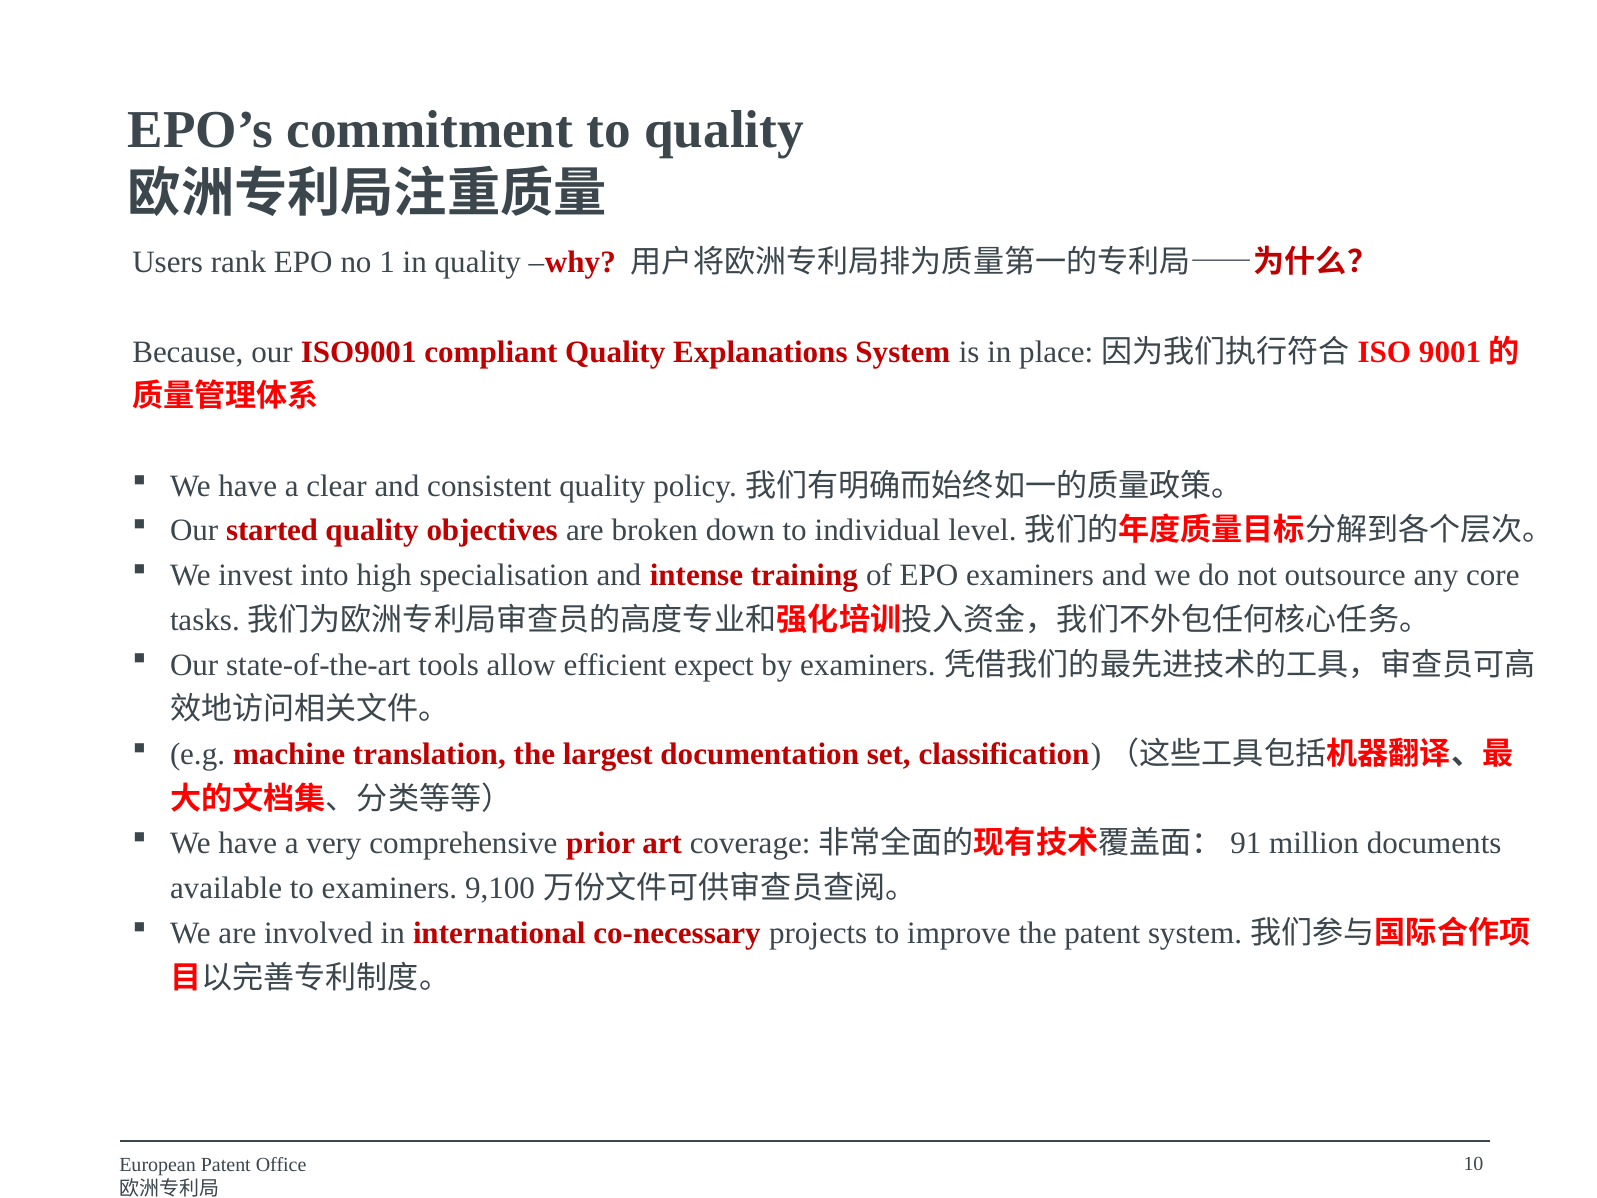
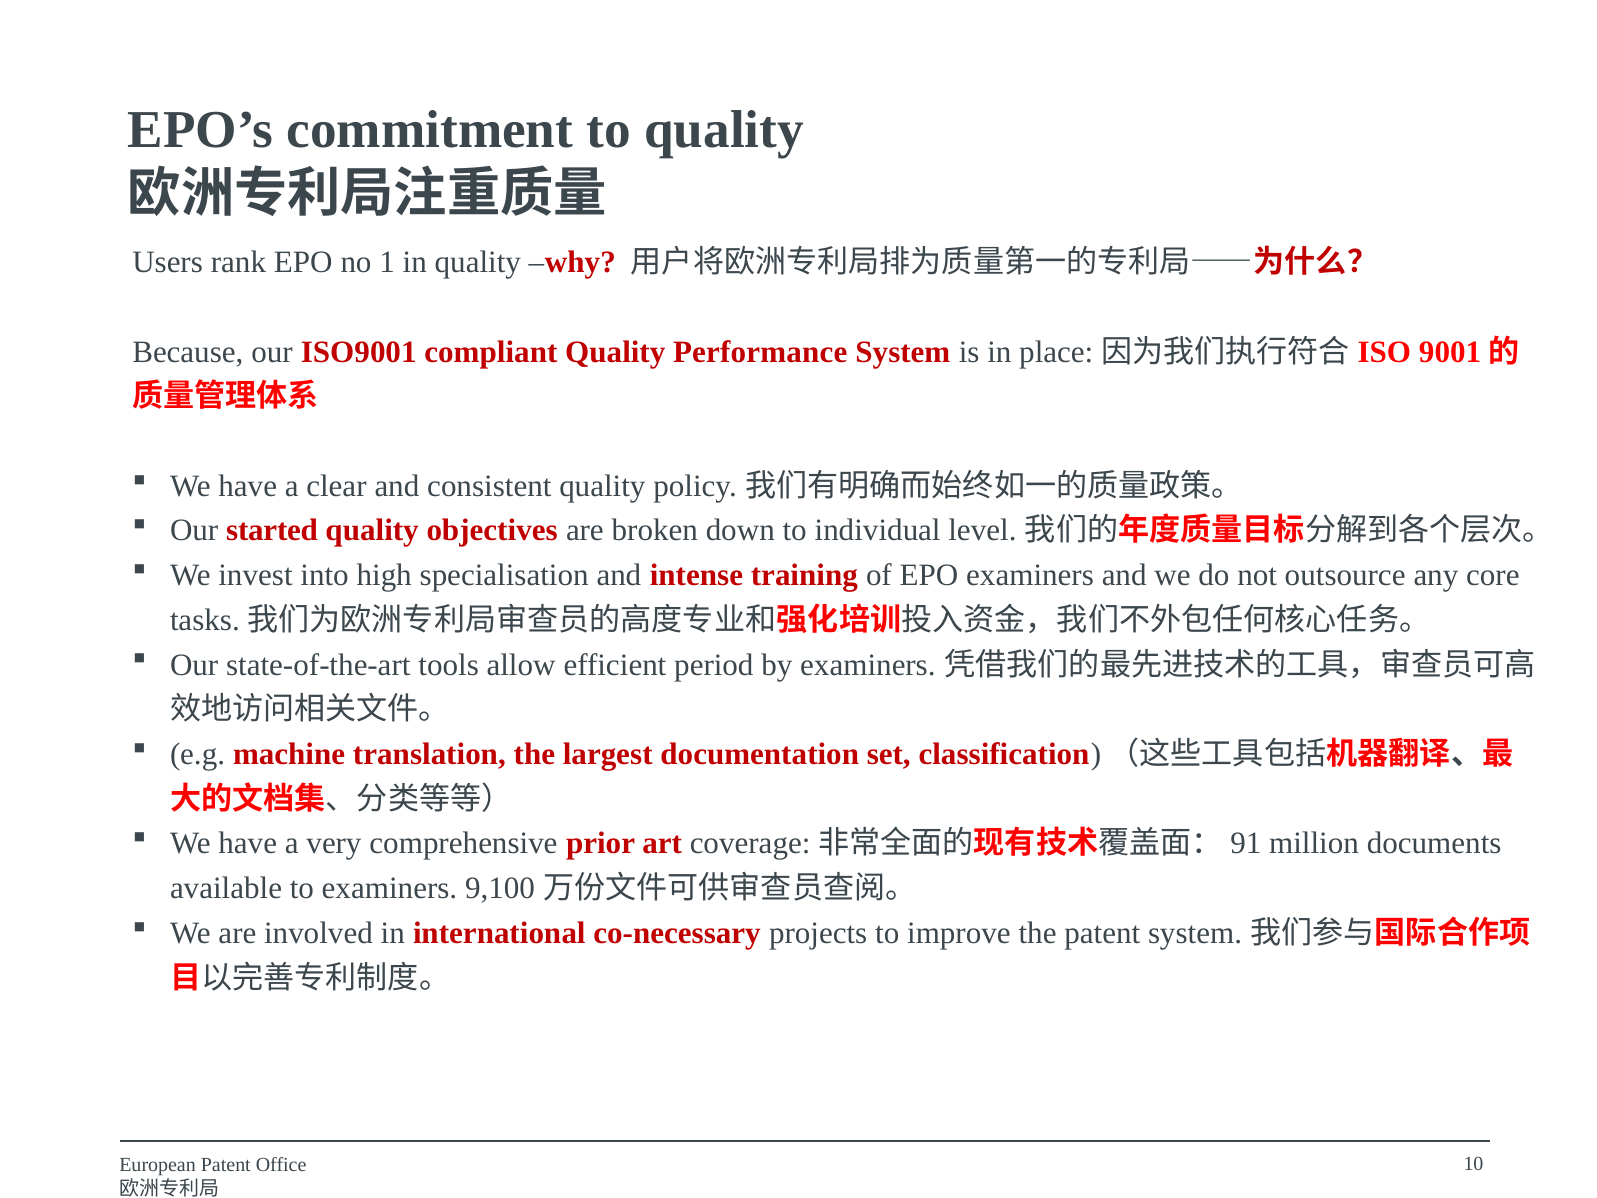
Explanations: Explanations -> Performance (760, 352)
expect: expect -> period (714, 665)
